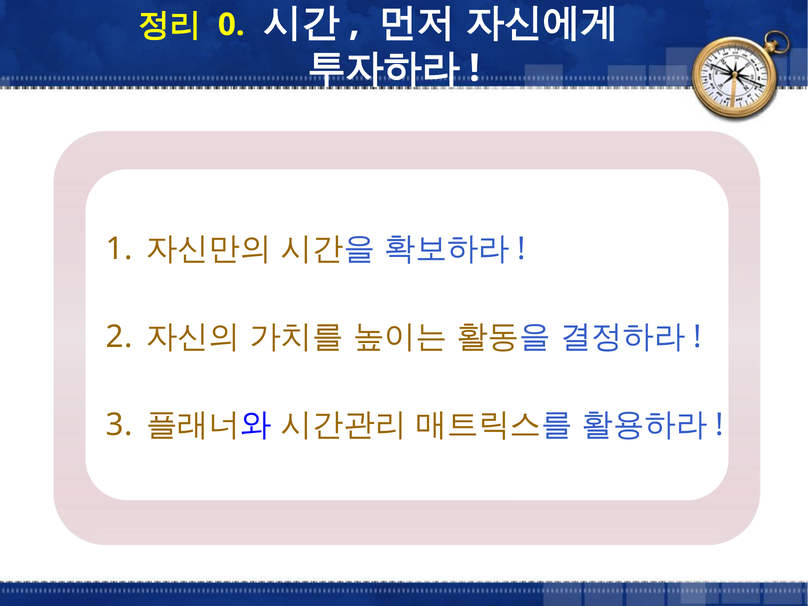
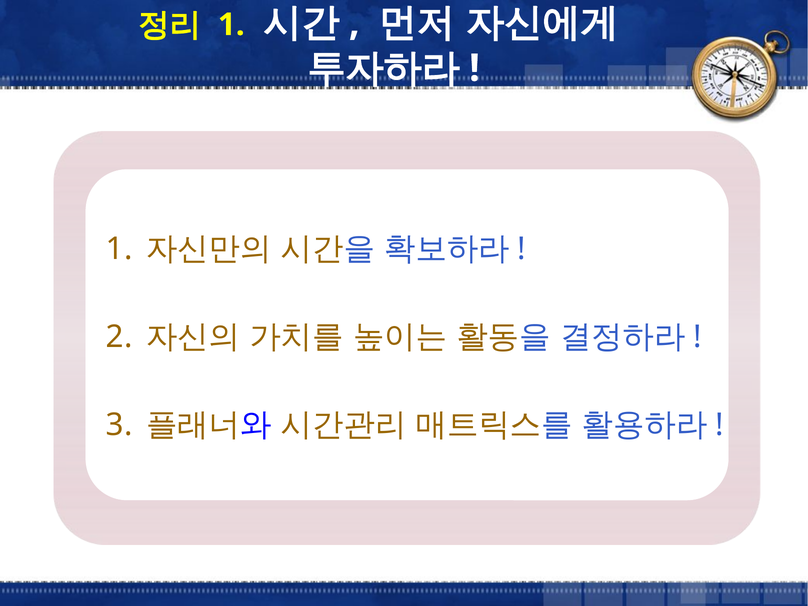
0: 0 -> 1 (231, 25)
